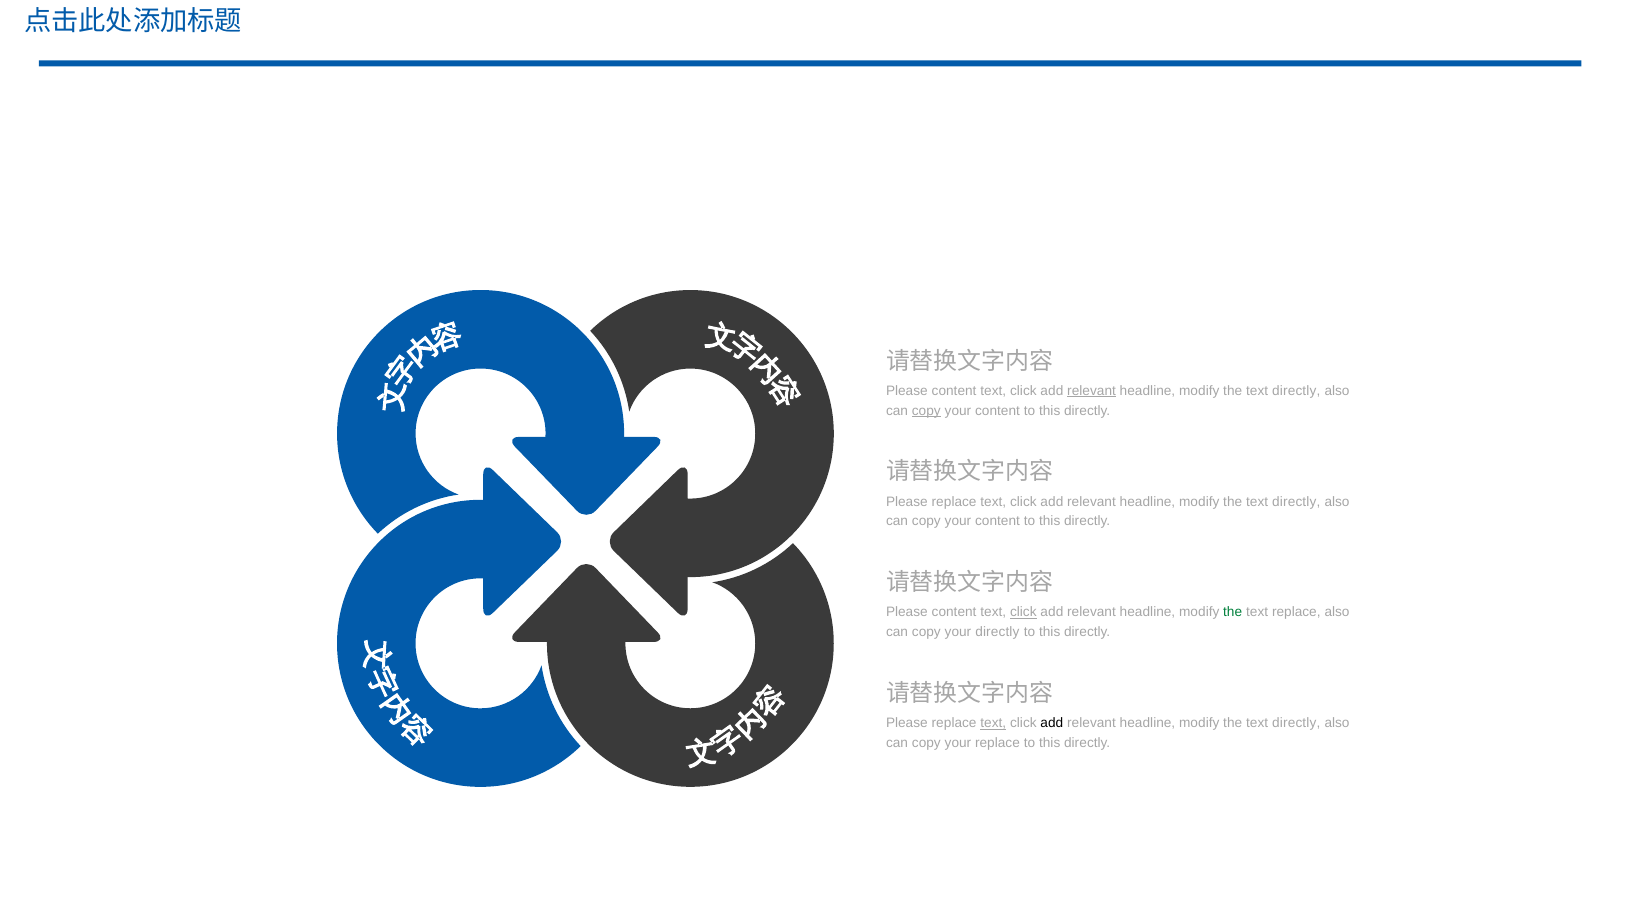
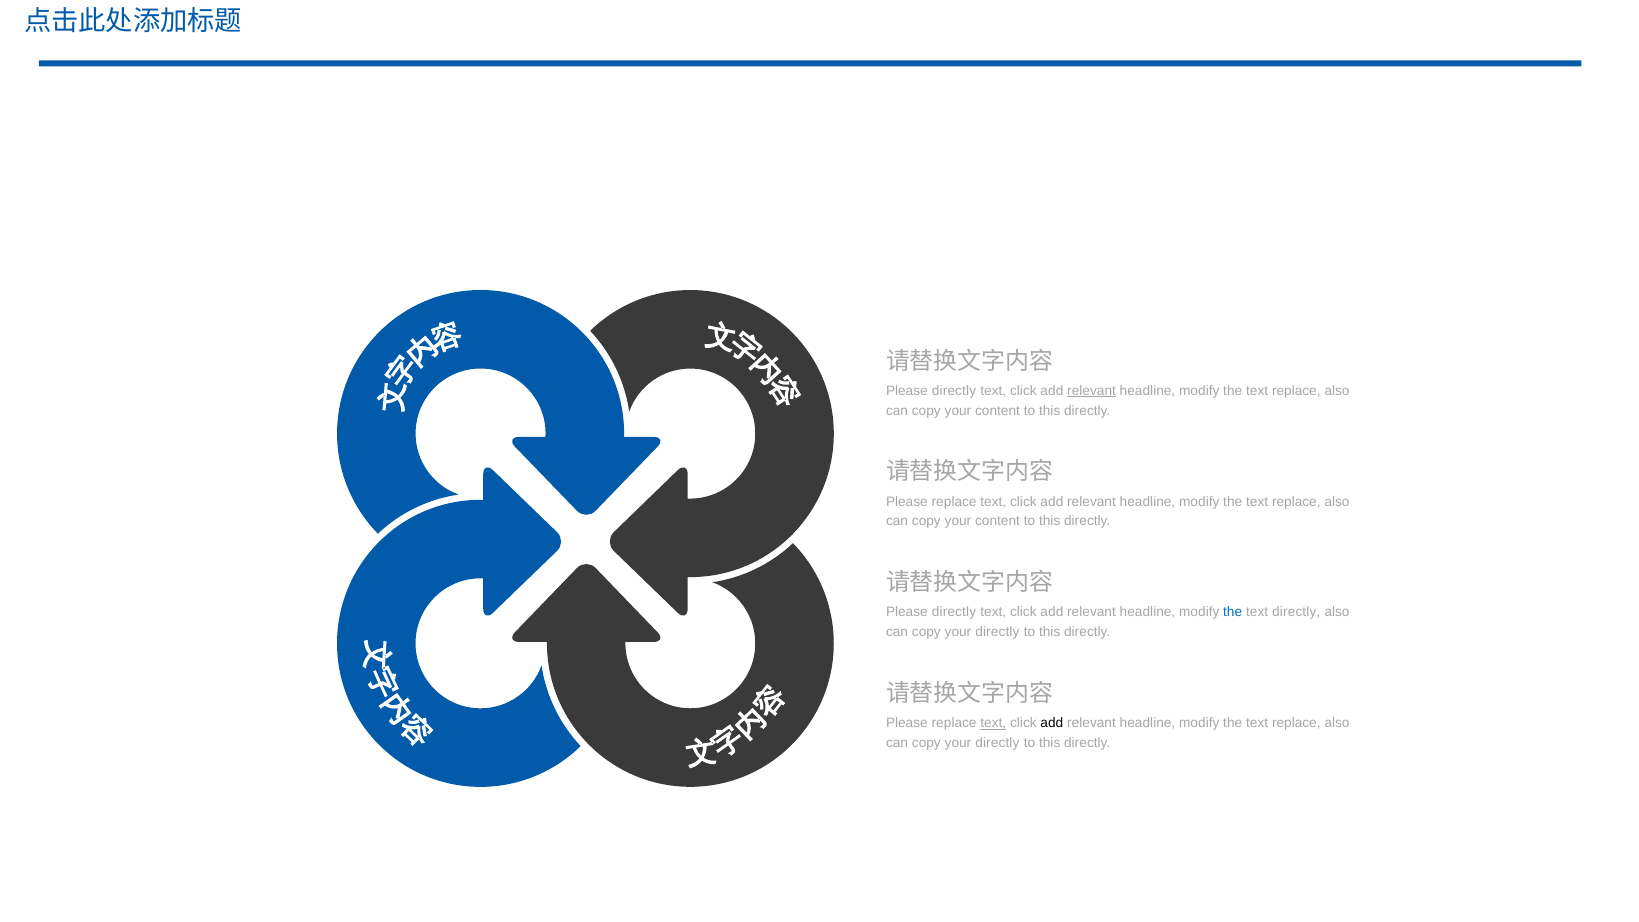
content: content -> directly (954, 391)
directly: directly -> replace (1296, 391)
copy underline: present -> none (926, 410)
directly: directly -> replace (1296, 502)
content: content -> directly (954, 612)
click underline: present -> none (1023, 612)
the colour: green -> blue (1233, 612)
text replace: replace -> directly (1296, 612)
directly: directly -> replace (1296, 723)
replace: replace -> directly (997, 743)
